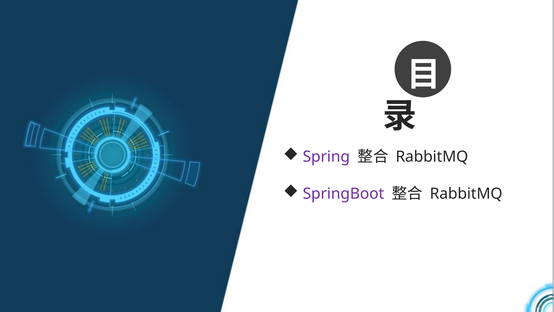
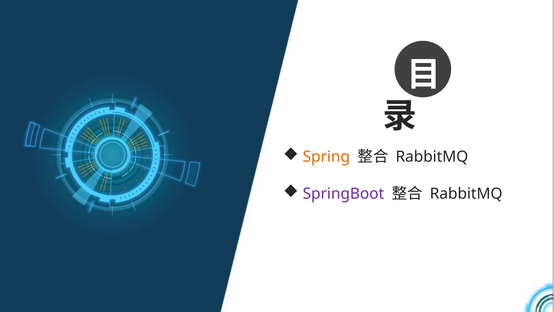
Spring colour: purple -> orange (326, 157)
